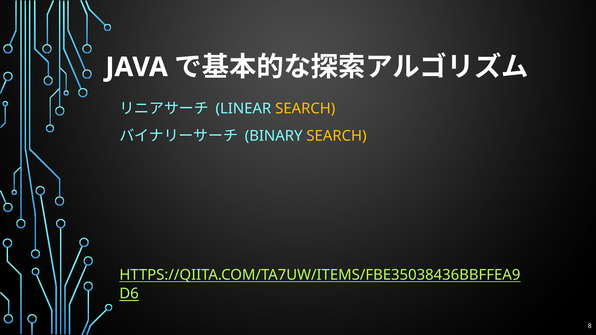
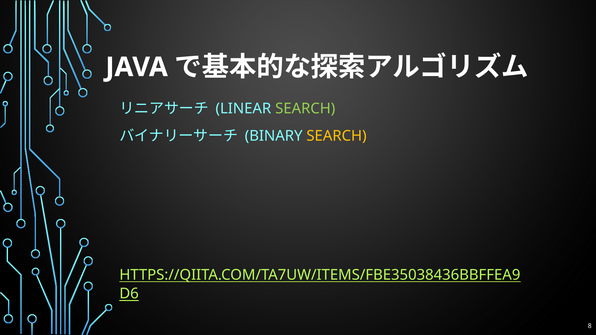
SEARCH colour: yellow -> light green (305, 109)
